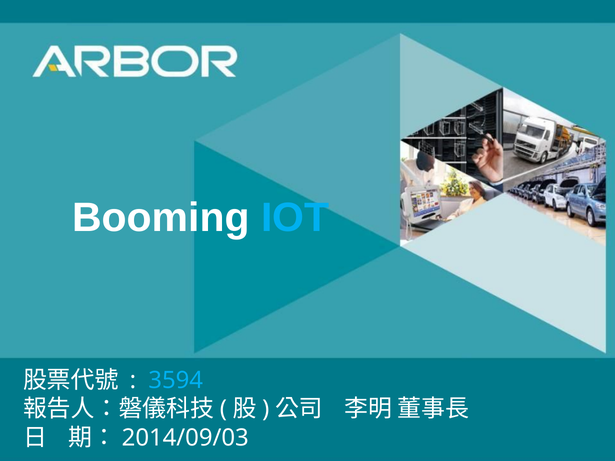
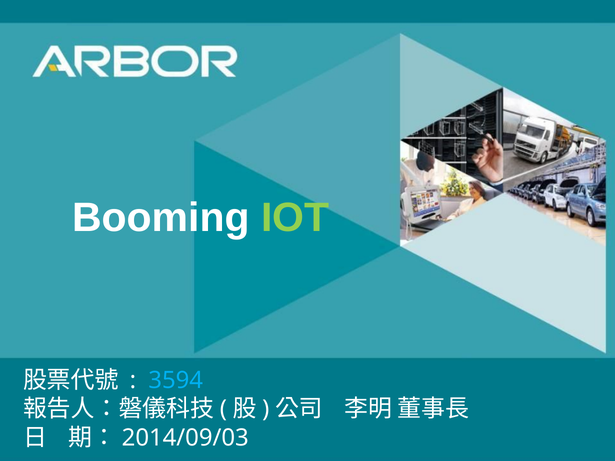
IOT colour: light blue -> light green (295, 218)
